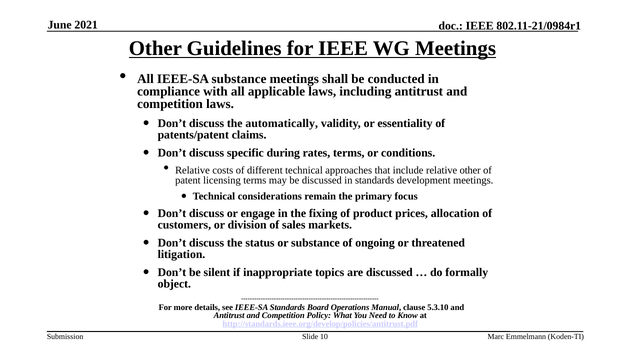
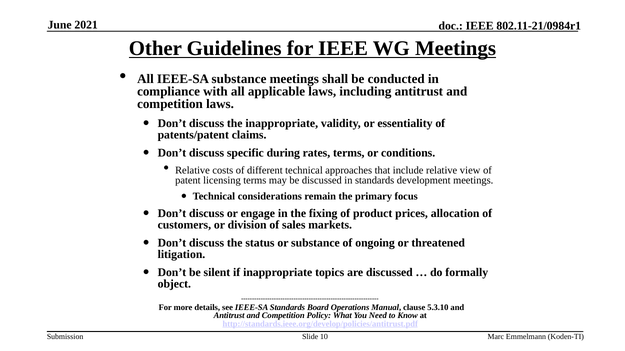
the automatically: automatically -> inappropriate (282, 124)
relative other: other -> view (470, 171)
